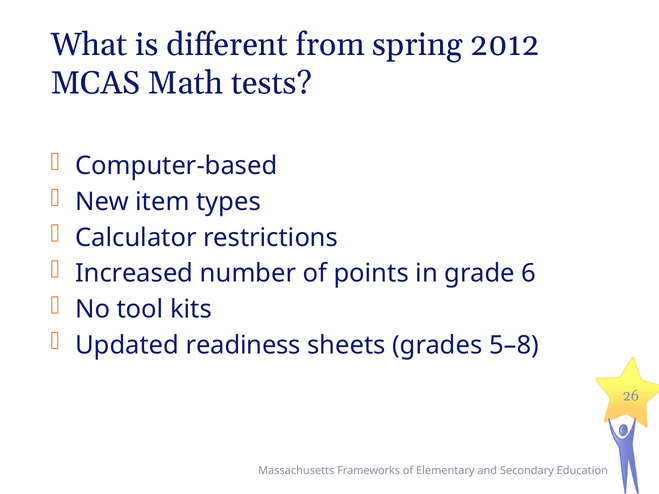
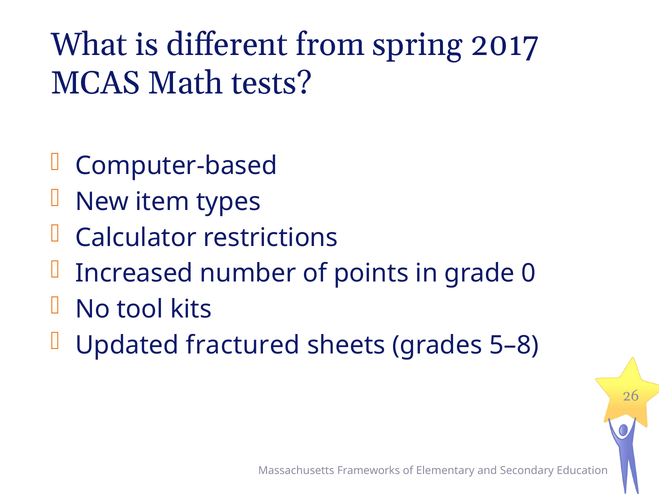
2012: 2012 -> 2017 (505, 45)
6: 6 -> 0 (529, 274)
readiness: readiness -> fractured (243, 345)
